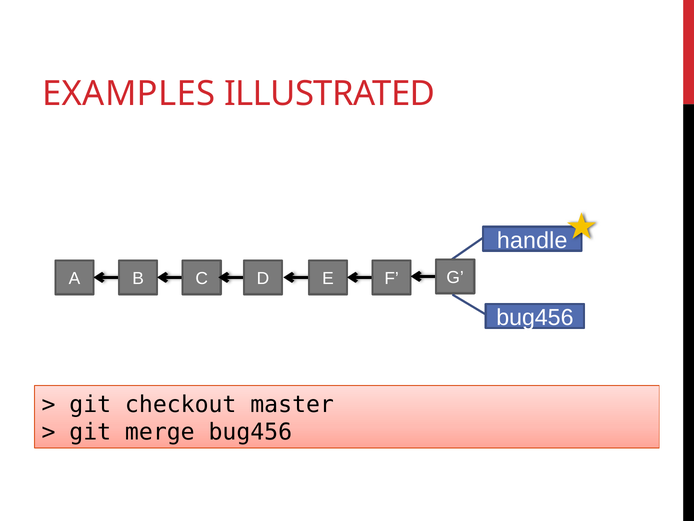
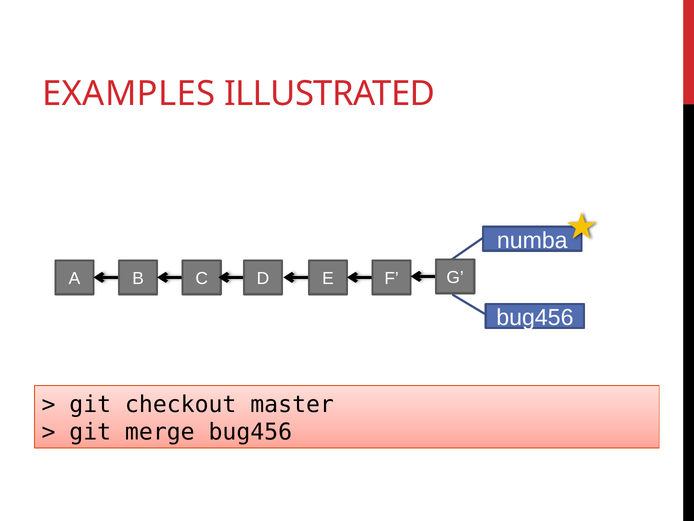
handle: handle -> numba (532, 240)
